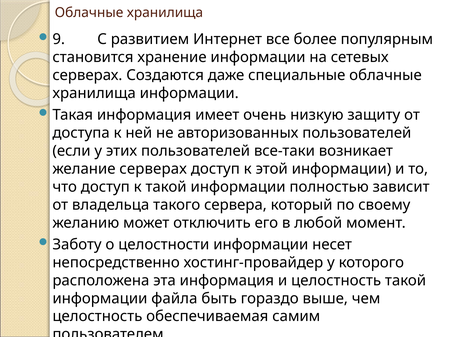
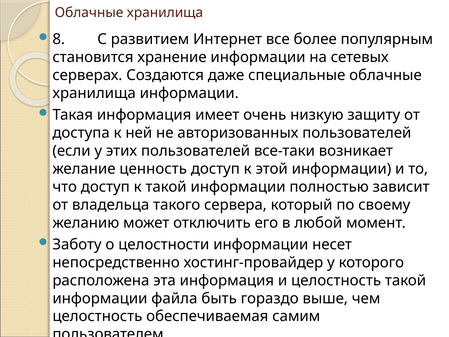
9: 9 -> 8 (59, 39)
желание серверах: серверах -> ценность (153, 169)
